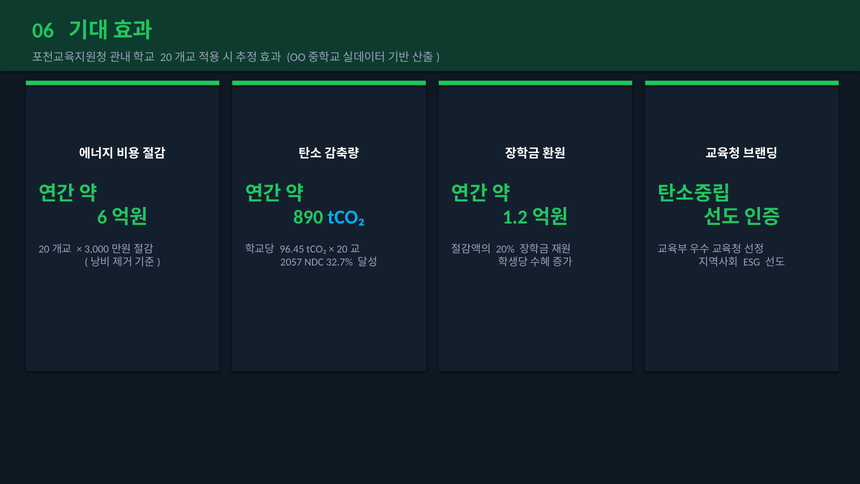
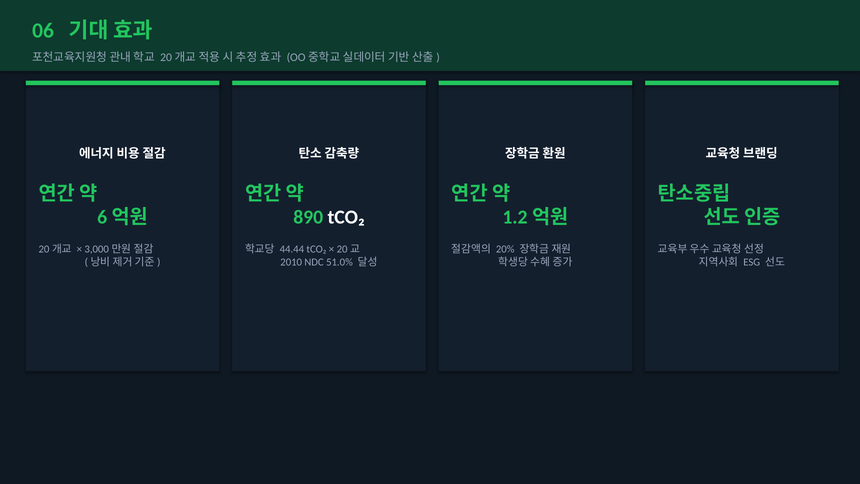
tCO₂ colour: light blue -> white (346, 217)
96.45: 96.45 -> 44.44 (292, 249)
2057: 2057 -> 2010 (291, 262)
32.7%: 32.7% -> 51.0% (339, 262)
